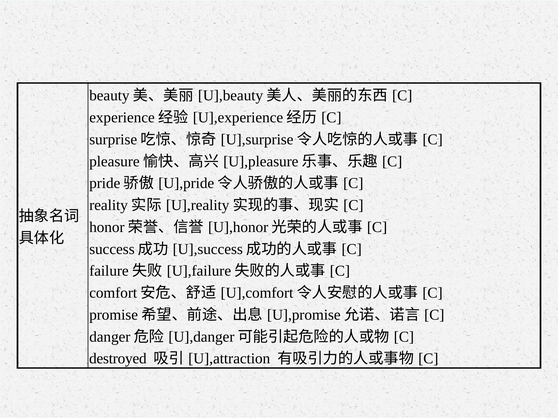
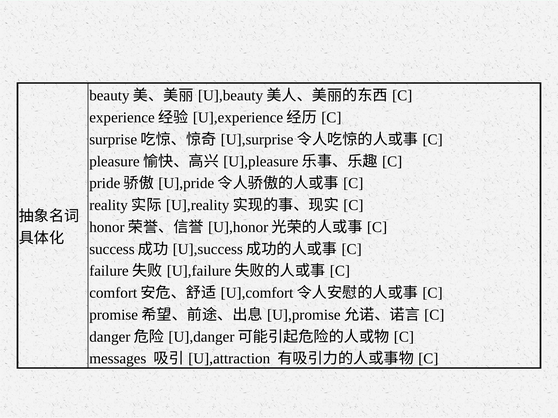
destroyed: destroyed -> messages (118, 359)
